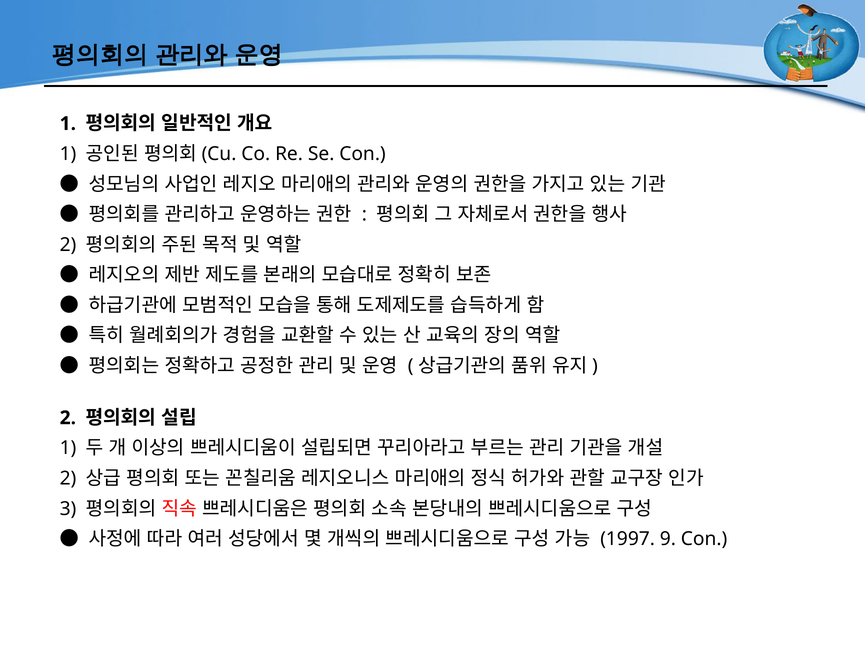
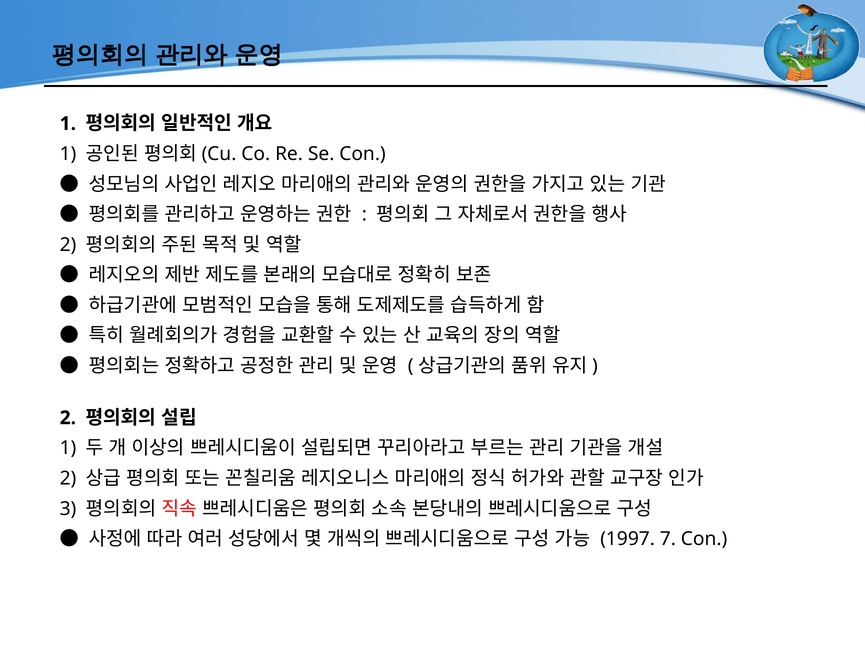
9: 9 -> 7 (668, 539)
